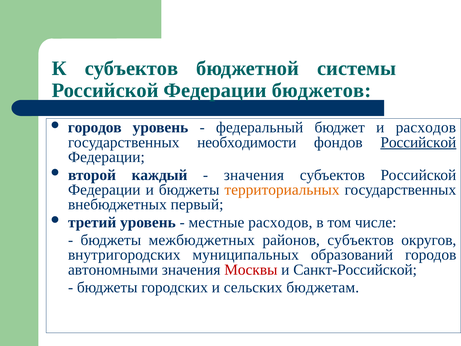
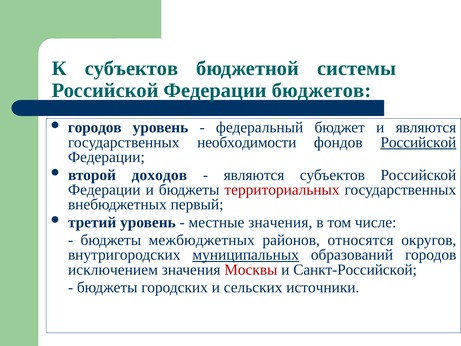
и расходов: расходов -> являются (426, 127)
каждый: каждый -> доходов (159, 175)
значения: значения -> являются (254, 175)
территориальных colour: orange -> red (282, 190)
местные расходов: расходов -> значения (280, 222)
районов субъектов: субъектов -> относятся (361, 240)
муниципальных underline: none -> present (246, 255)
автономными: автономными -> исключением (113, 269)
бюджетам: бюджетам -> источники (323, 287)
